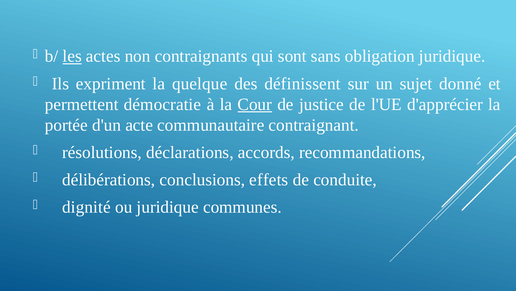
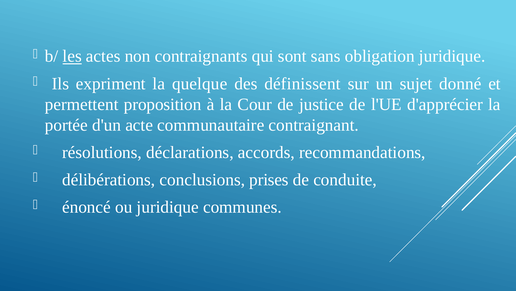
démocratie: démocratie -> proposition (163, 104)
Cour underline: present -> none (255, 104)
effets: effets -> prises (269, 179)
dignité: dignité -> énoncé (86, 207)
